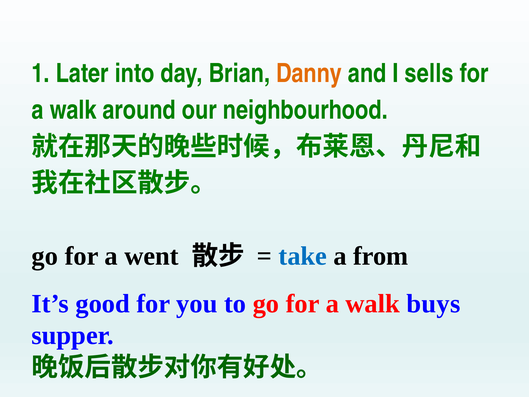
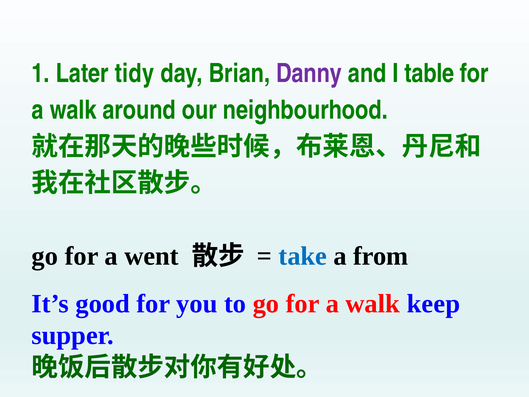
into: into -> tidy (134, 74)
Danny colour: orange -> purple (309, 74)
sells: sells -> table (429, 74)
buys: buys -> keep (433, 304)
